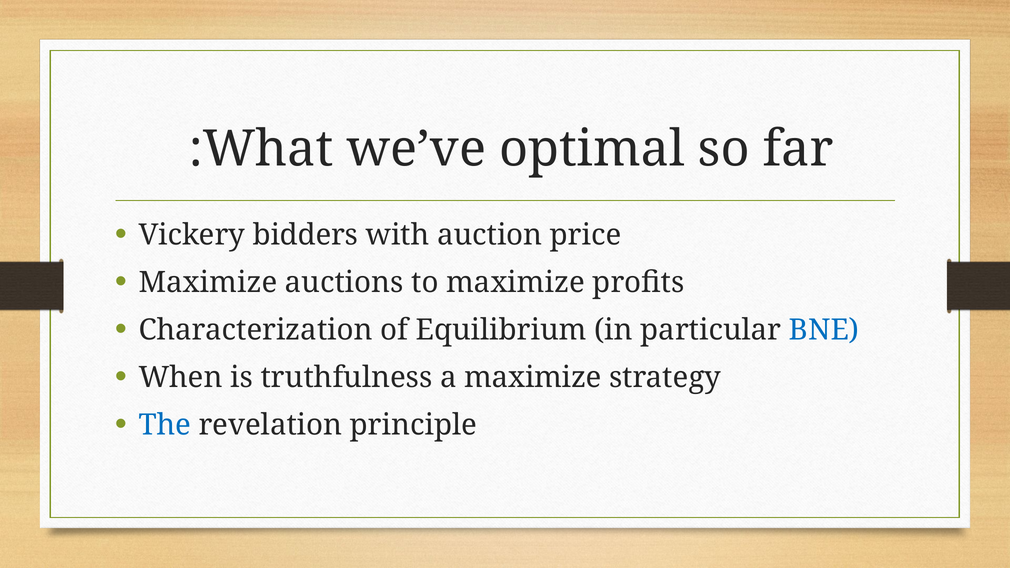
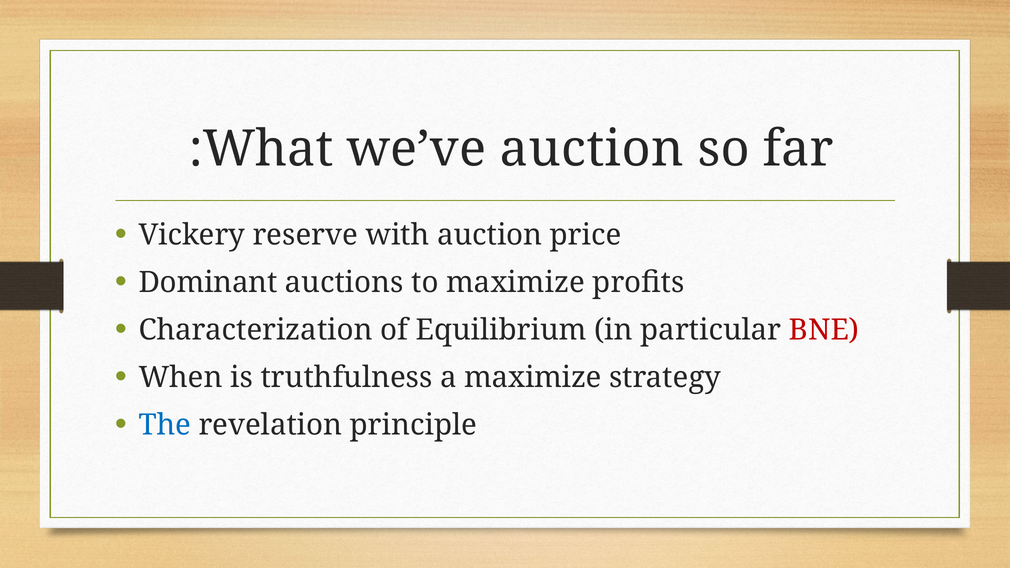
we’ve optimal: optimal -> auction (592, 149)
bidders: bidders -> reserve (305, 235)
Maximize: Maximize -> Dominant (208, 283)
BNE colour: blue -> red (824, 330)
